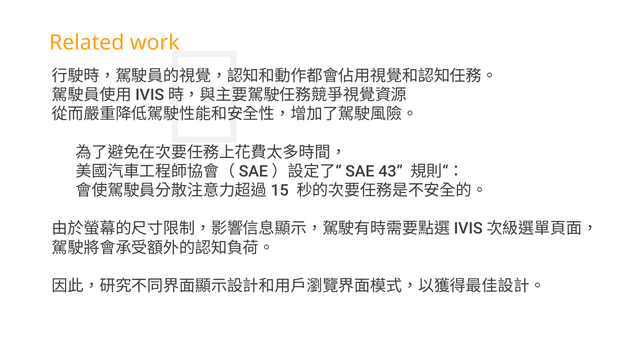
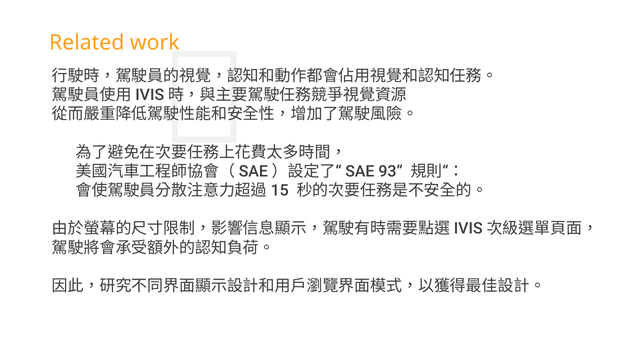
43: 43 -> 93 (391, 172)
